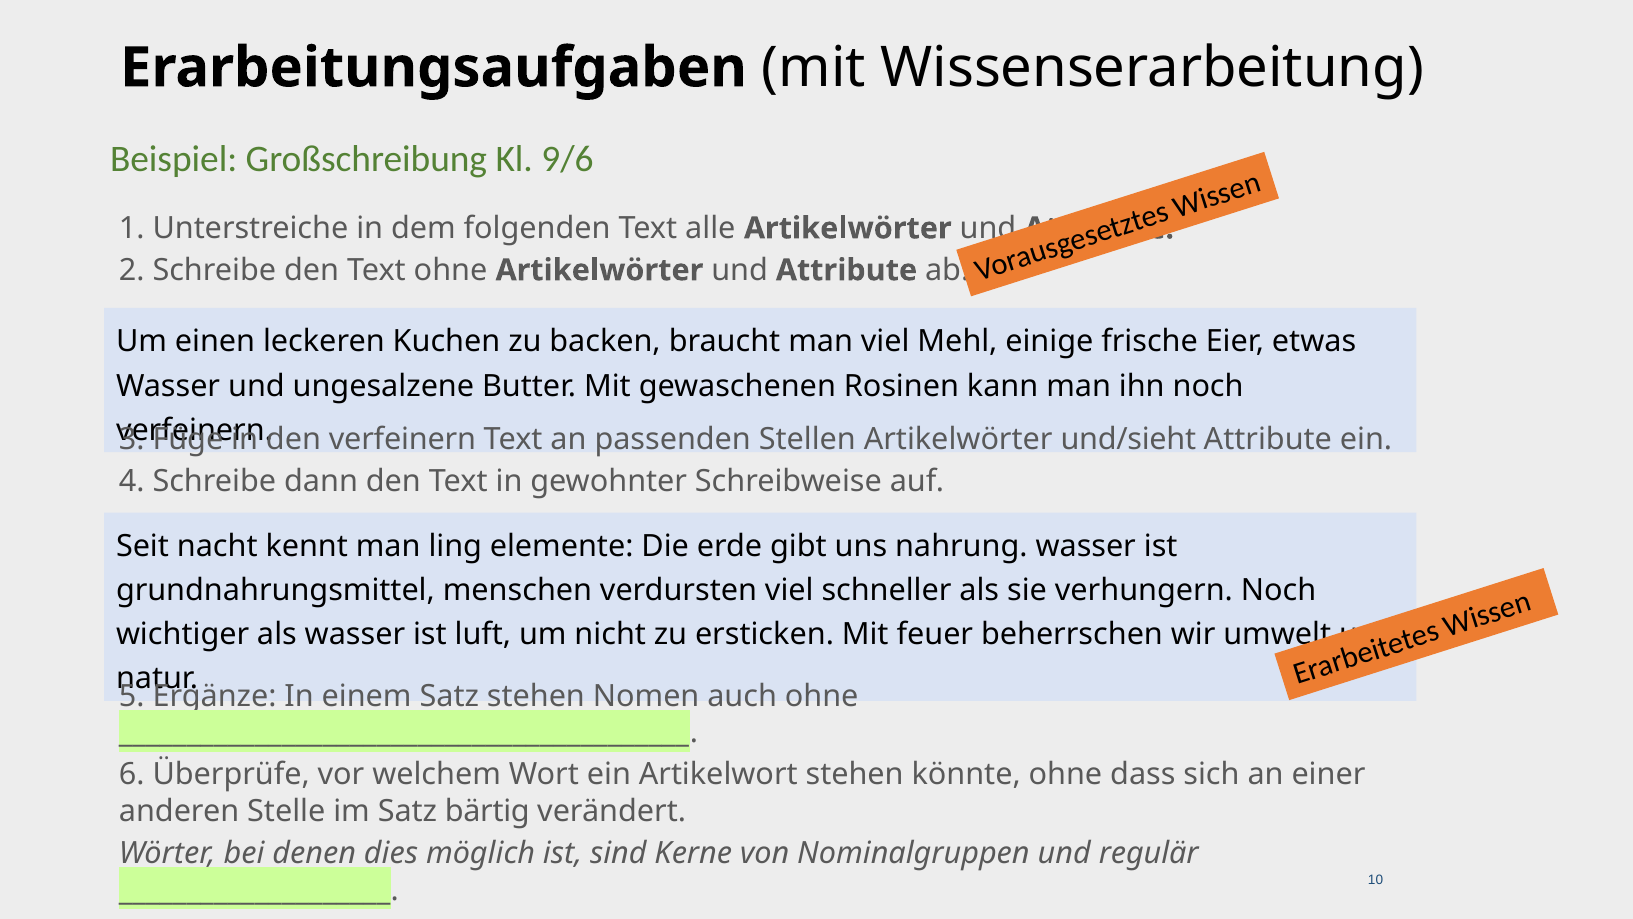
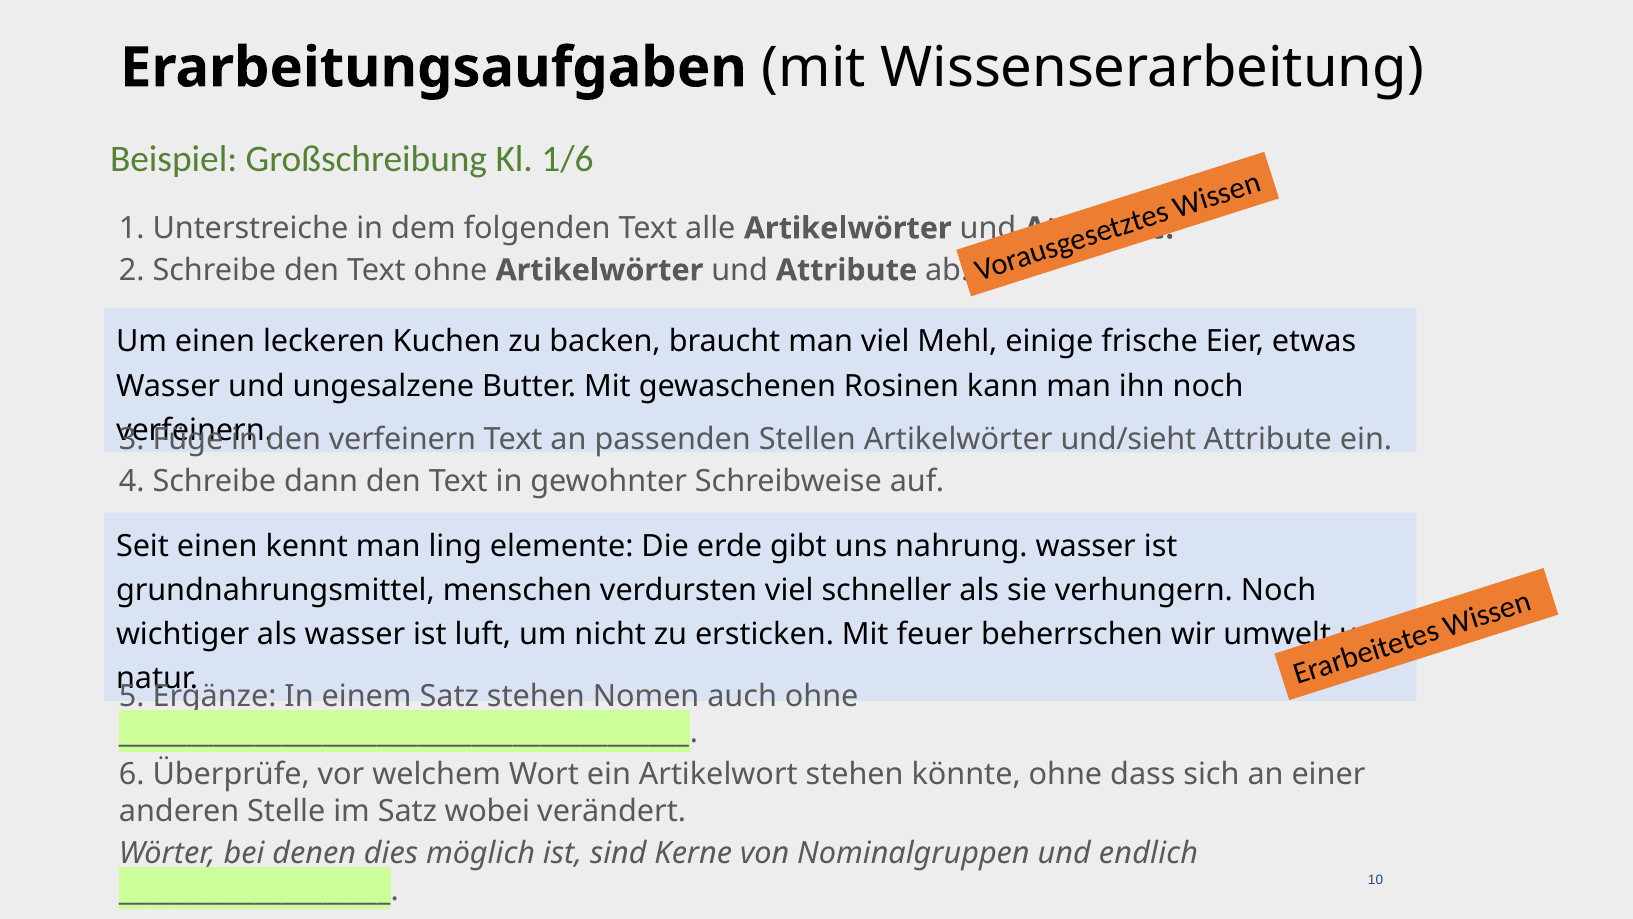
9/6: 9/6 -> 1/6 (567, 159)
Seit nacht: nacht -> einen (217, 546)
bärtig: bärtig -> wobei (487, 811)
regulär: regulär -> endlich (1149, 853)
